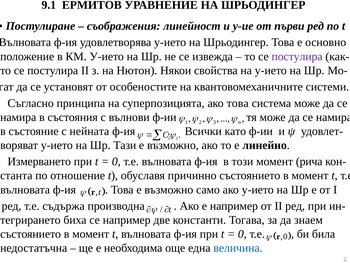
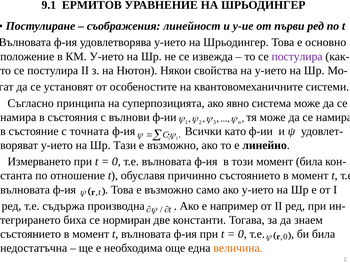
ако това: това -> явно (238, 103)
нейната: нейната -> точната (89, 131)
момент рича: рича -> била (309, 161)
се например: например -> нормиран (127, 220)
величина colour: blue -> orange (238, 248)
